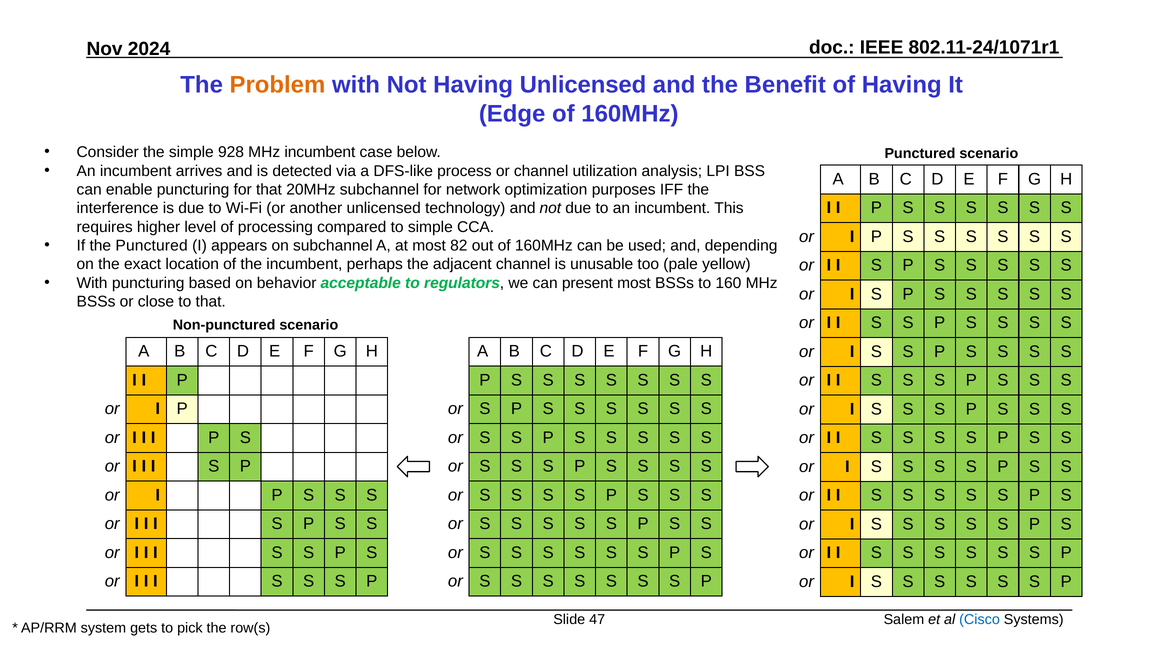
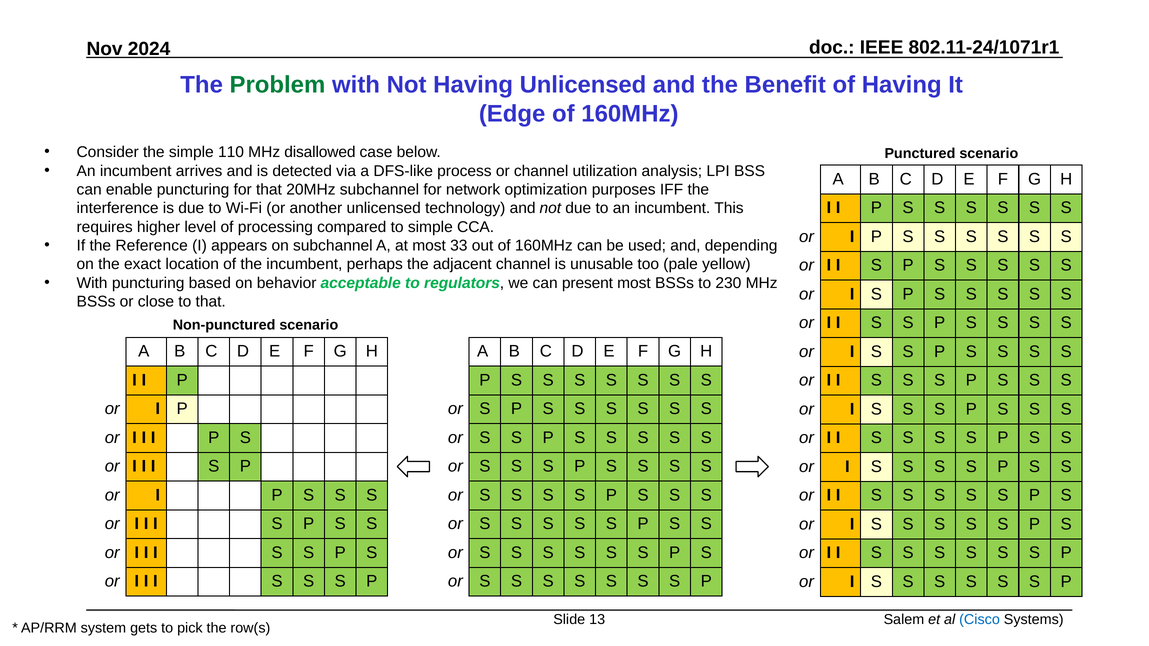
Problem colour: orange -> green (277, 85)
928: 928 -> 110 (231, 152)
MHz incumbent: incumbent -> disallowed (320, 152)
the Punctured: Punctured -> Reference (152, 246)
82: 82 -> 33 (459, 246)
160: 160 -> 230 (728, 283)
47: 47 -> 13 (597, 620)
